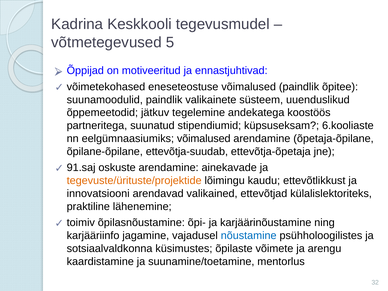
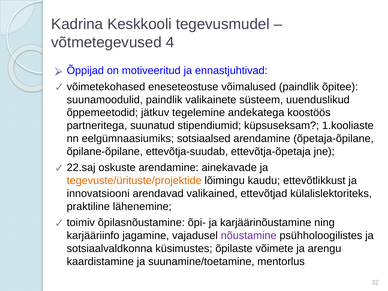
5: 5 -> 4 (170, 42)
6.kooliaste: 6.kooliaste -> 1.kooliaste (348, 126)
eelgümnaasiumiks võimalused: võimalused -> sotsiaalsed (204, 139)
91.saj: 91.saj -> 22.saj (81, 168)
nõustamine colour: blue -> purple (249, 236)
